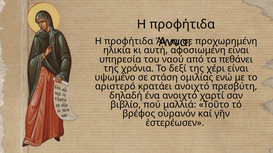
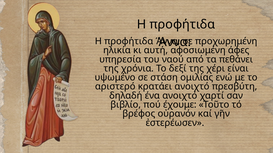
αφοσιωμένη είναι: είναι -> άφες (239, 50)
μαλλιά: μαλλιά -> έχουμε (180, 105)
